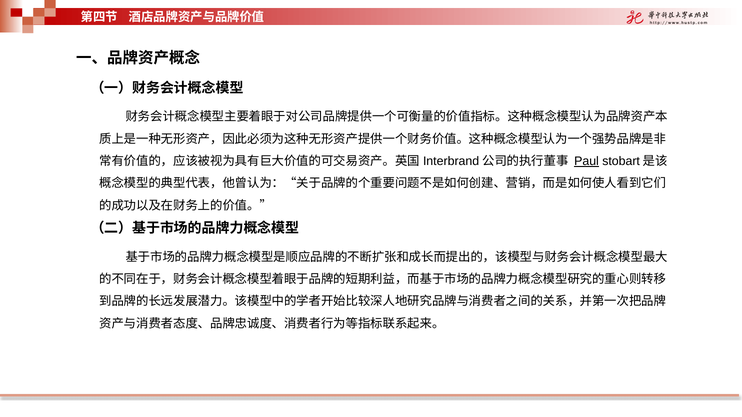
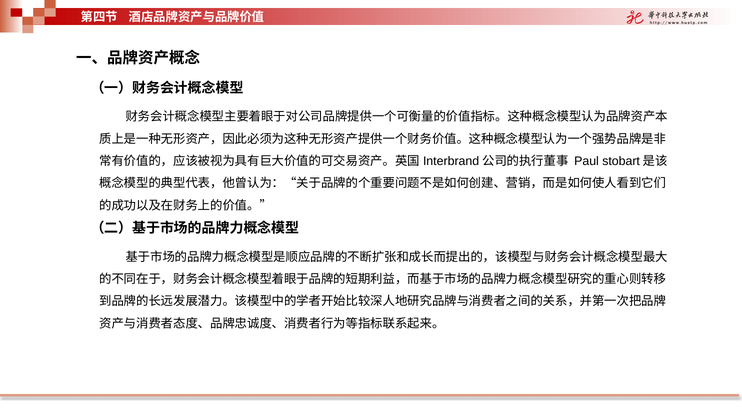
Paul underline: present -> none (587, 161)
